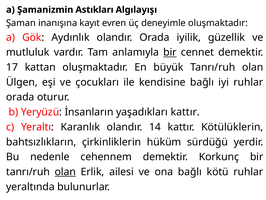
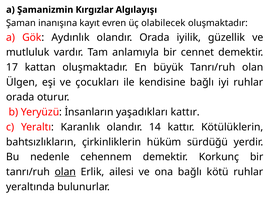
Astıkları: Astıkları -> Kırgızlar (94, 10)
deneyimle: deneyimle -> olabilecek (163, 23)
bir underline: present -> none (170, 52)
